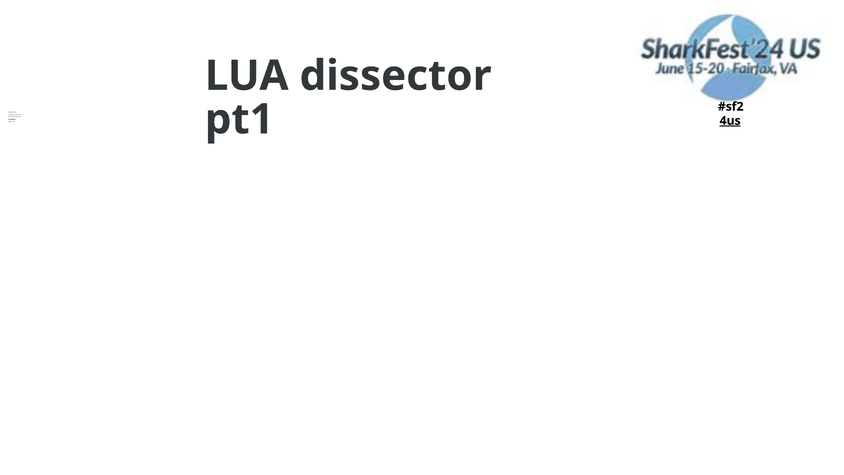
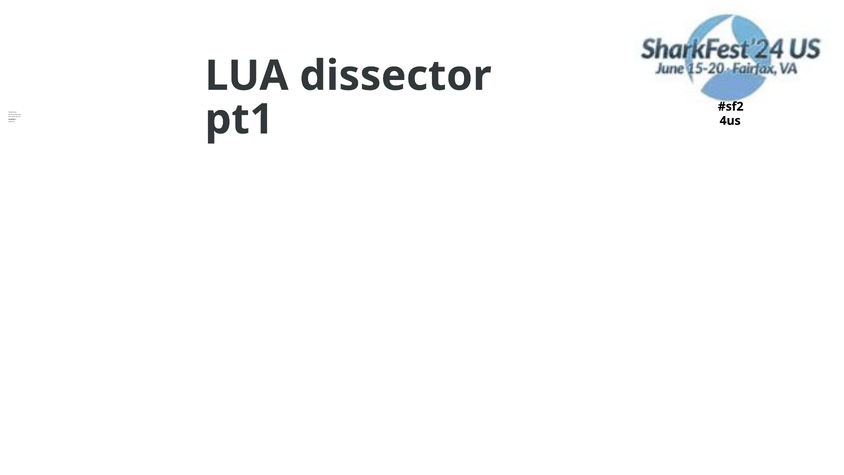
4us underline: present -> none (730, 121)
